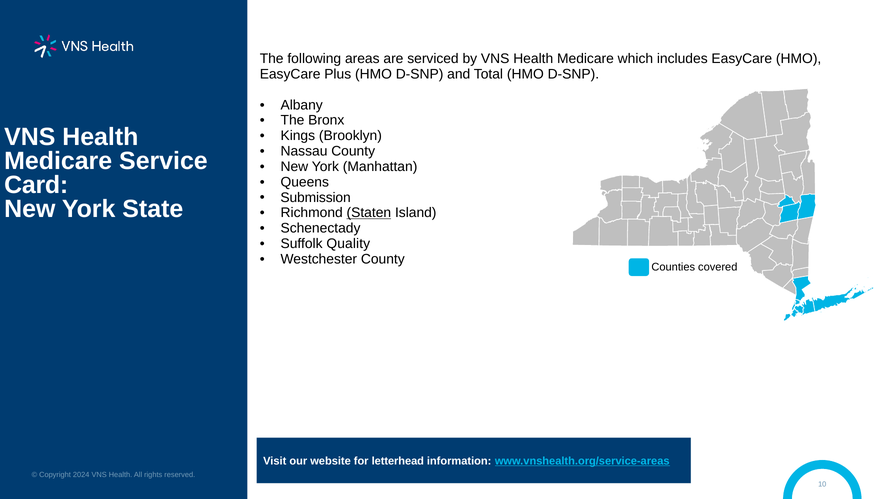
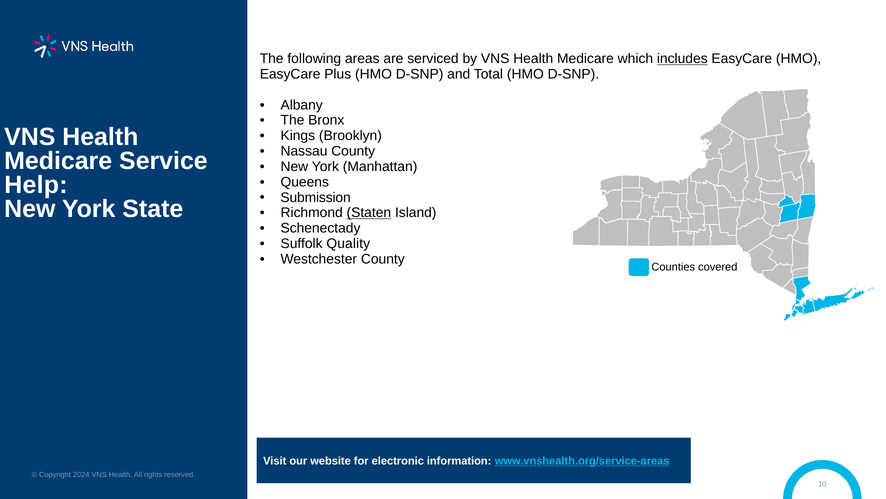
includes underline: none -> present (682, 59)
Card: Card -> Help (36, 185)
letterhead: letterhead -> electronic (398, 460)
